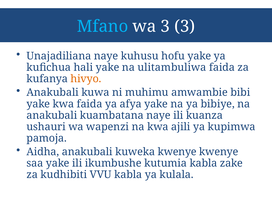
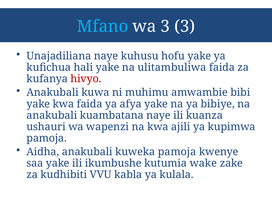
hivyo colour: orange -> red (86, 79)
kuweka kwenye: kwenye -> pamoja (177, 152)
kutumia kabla: kabla -> wake (203, 163)
